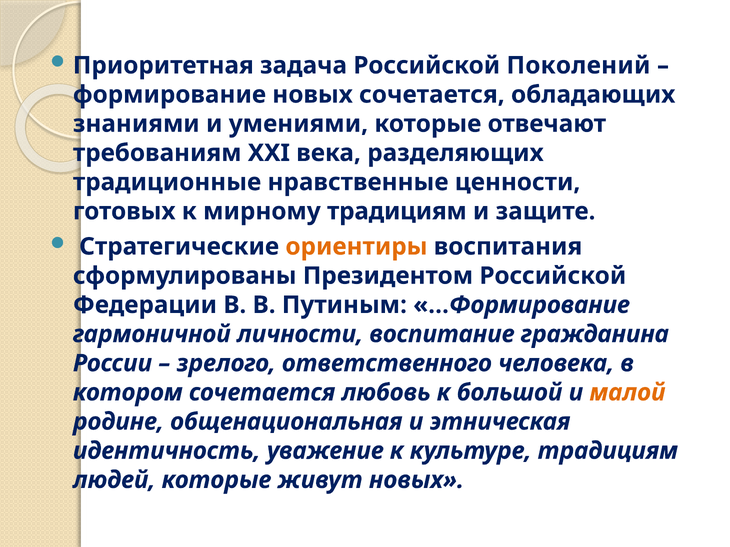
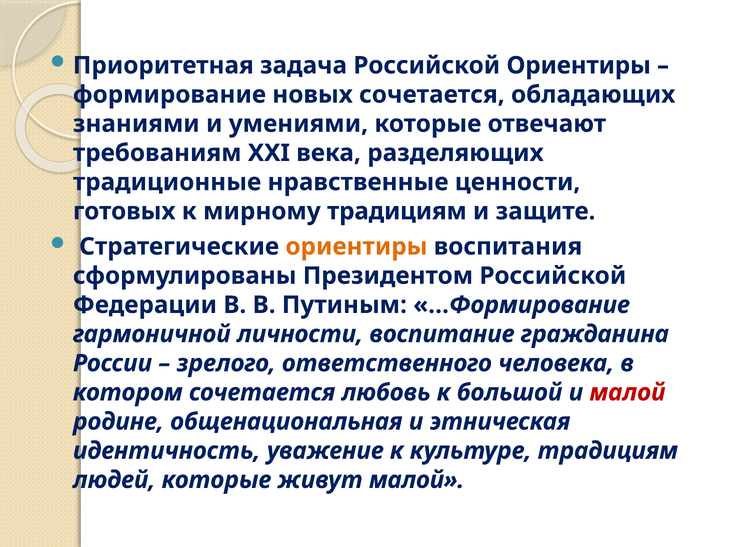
Российской Поколений: Поколений -> Ориентиры (579, 66)
малой colour: orange -> red (627, 393)
живут новых: новых -> малой (417, 480)
